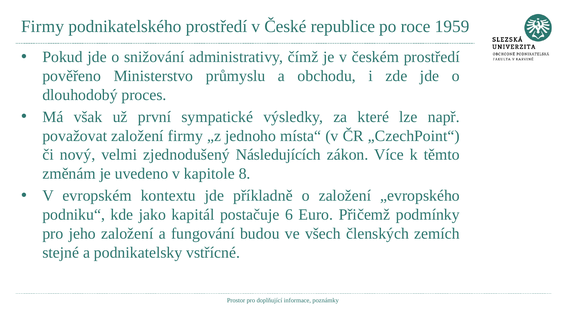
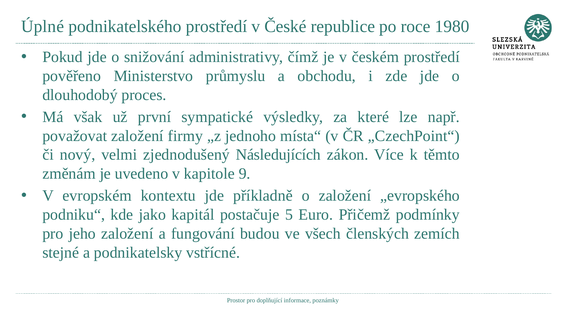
Firmy: Firmy -> Úplné (43, 26)
1959: 1959 -> 1980 (452, 26)
8: 8 -> 9 (245, 173)
6: 6 -> 5 (289, 214)
